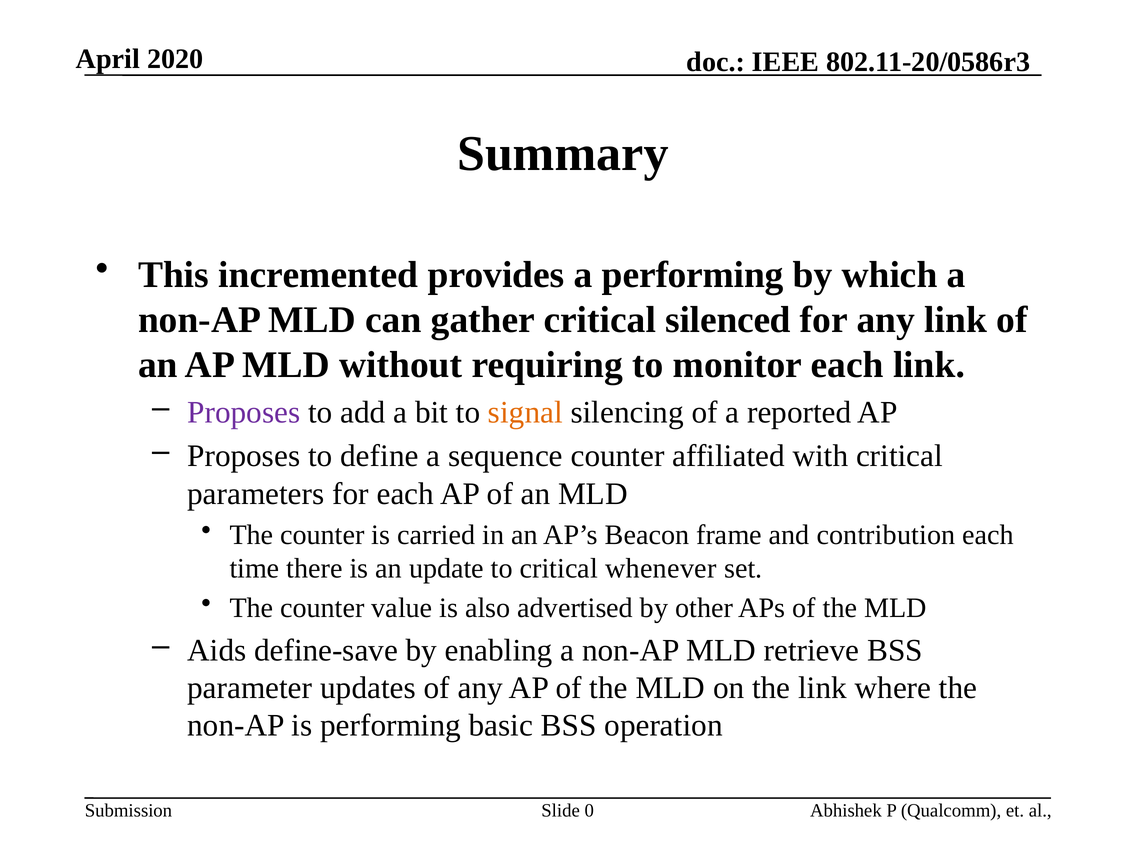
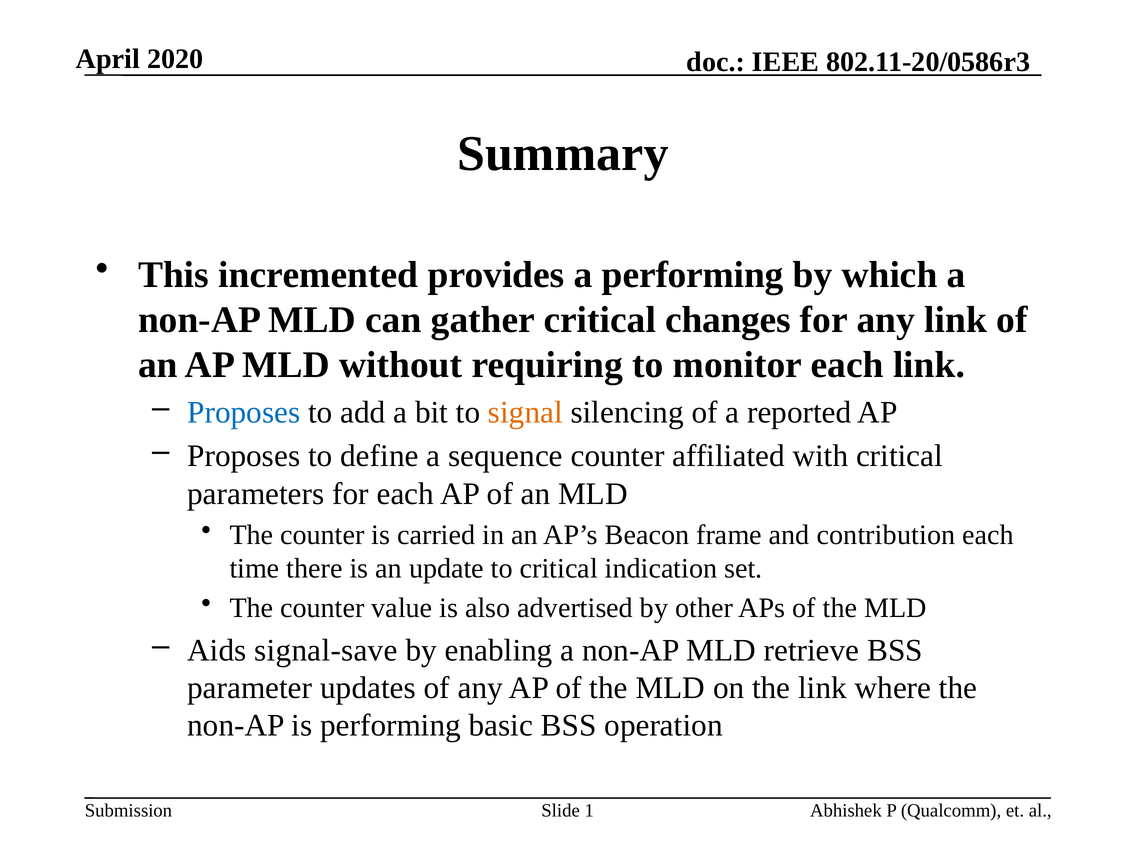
silenced: silenced -> changes (728, 320)
Proposes colour: purple -> blue (244, 412)
whenever: whenever -> indication (661, 568)
define-save: define-save -> signal-save (326, 650)
0: 0 -> 1 (589, 810)
